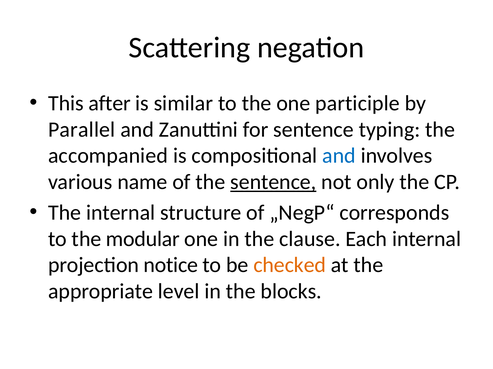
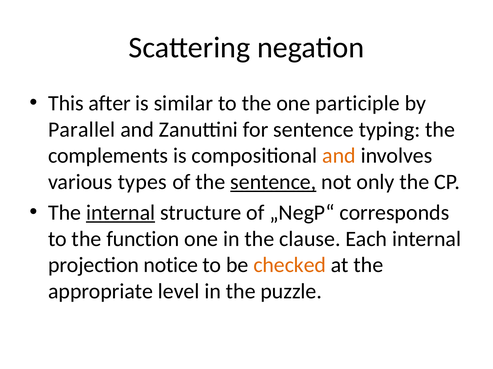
accompanied: accompanied -> complements (108, 156)
and colour: blue -> orange (339, 156)
name: name -> types (142, 182)
internal underline: none -> present (121, 213)
modular: modular -> function (143, 239)
blocks: blocks -> puzzle (291, 292)
